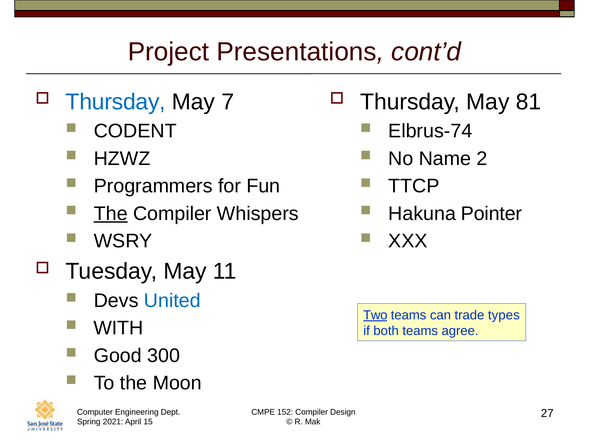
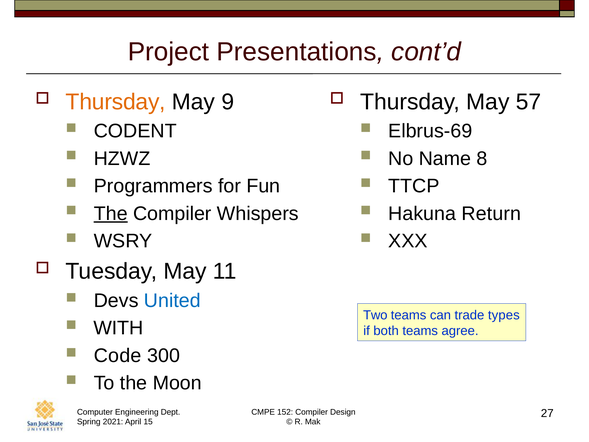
Thursday colour: blue -> orange (116, 102)
7: 7 -> 9 (228, 102)
81: 81 -> 57 (529, 102)
Elbrus-74: Elbrus-74 -> Elbrus-69 (430, 131)
2: 2 -> 8 (482, 158)
Pointer: Pointer -> Return (491, 213)
Two underline: present -> none (375, 315)
Good: Good -> Code (118, 355)
